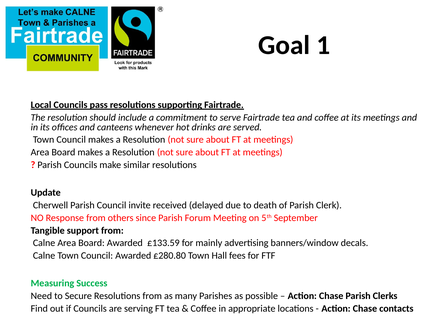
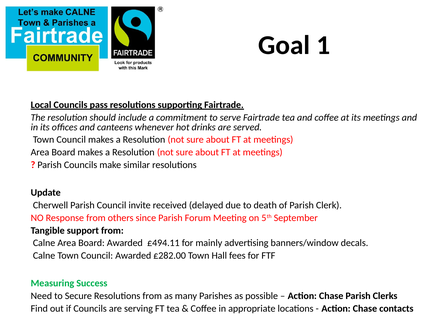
£133.59: £133.59 -> £494.11 (163, 244)
£280.80: £280.80 -> £282.00 (170, 256)
